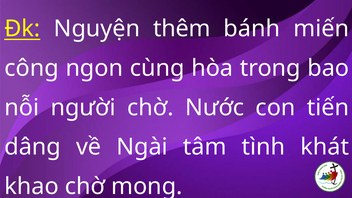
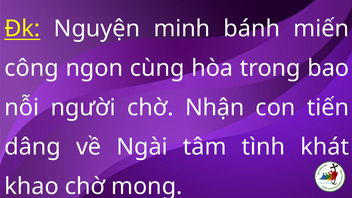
thêm: thêm -> minh (182, 29)
Nước: Nước -> Nhận (215, 108)
